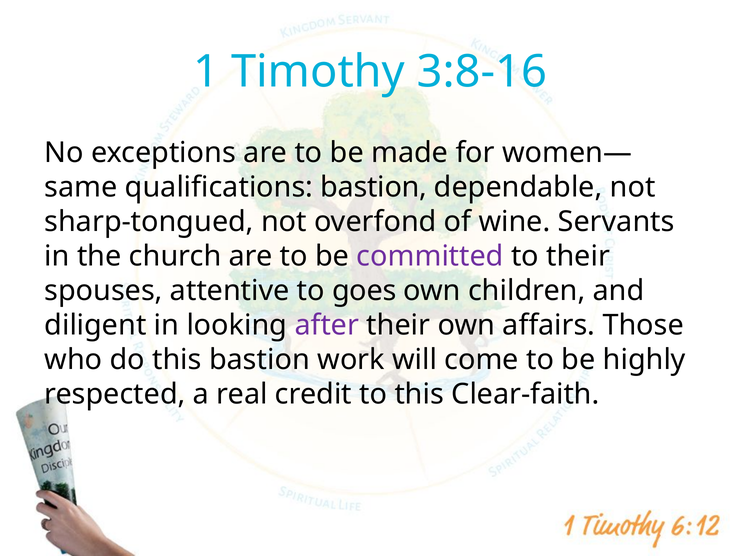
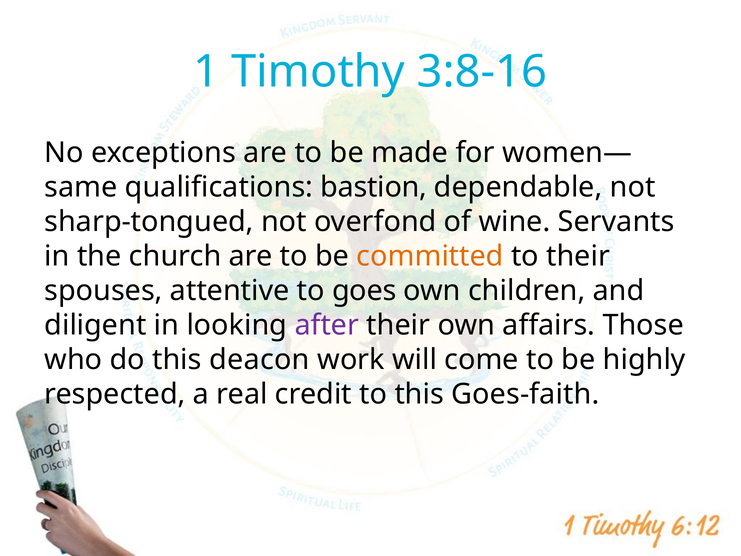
committed colour: purple -> orange (430, 256)
this bastion: bastion -> deacon (259, 360)
Clear-faith: Clear-faith -> Goes-faith (525, 394)
